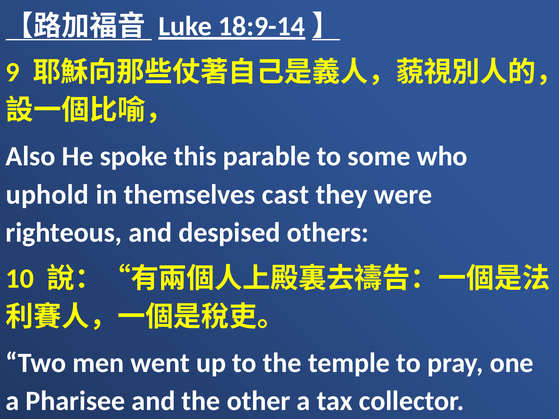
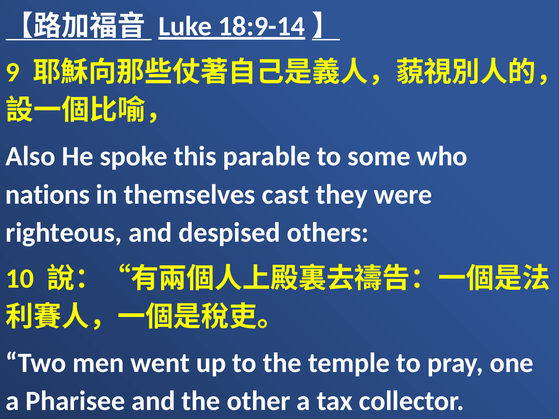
uphold: uphold -> nations (48, 195)
